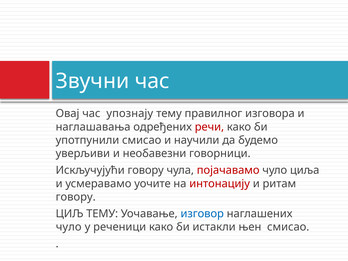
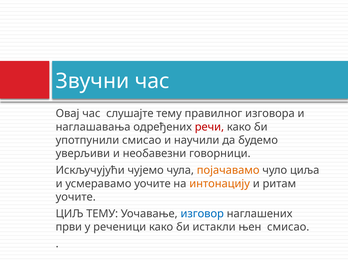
упознају: упознају -> слушајте (130, 114)
Искључујући говору: говору -> чујемо (146, 170)
појачавамо colour: red -> orange (228, 170)
интонацију colour: red -> orange (220, 184)
говору: говору -> уочите (76, 197)
чуло: чуло -> први (69, 227)
